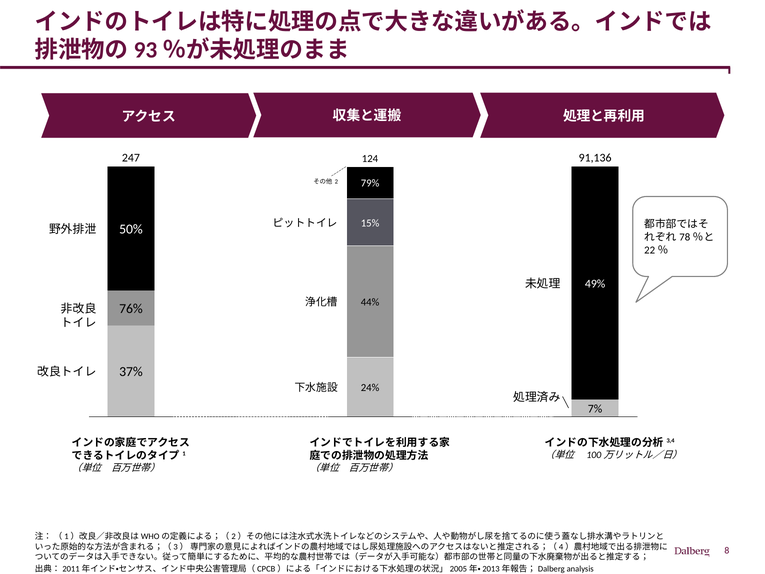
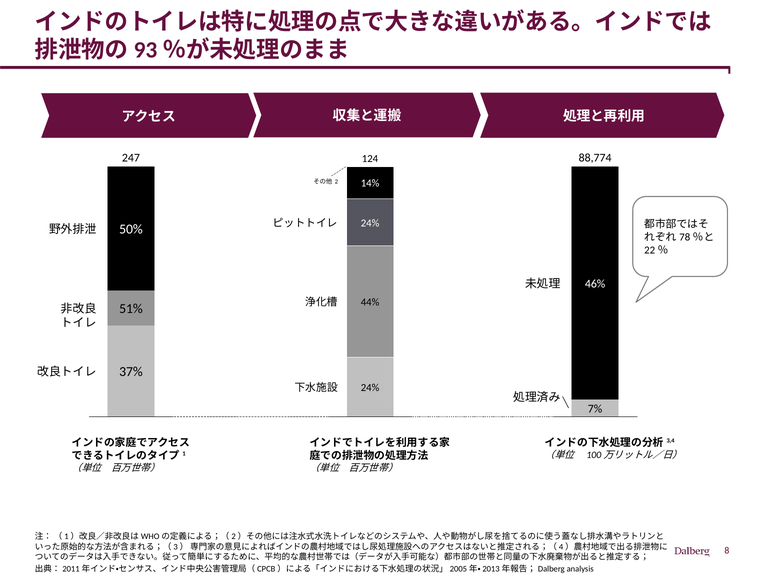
91,136: 91,136 -> 88,774 (595, 158)
79%: 79% -> 14% (370, 183)
15%: 15% -> 24% (370, 223)
49%: 49% -> 46% (595, 284)
76%: 76% -> 51% (131, 309)
